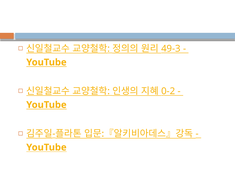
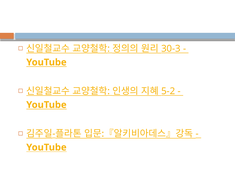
49-3: 49-3 -> 30-3 (171, 49)
0-2: 0-2 -> 5-2 (168, 91)
